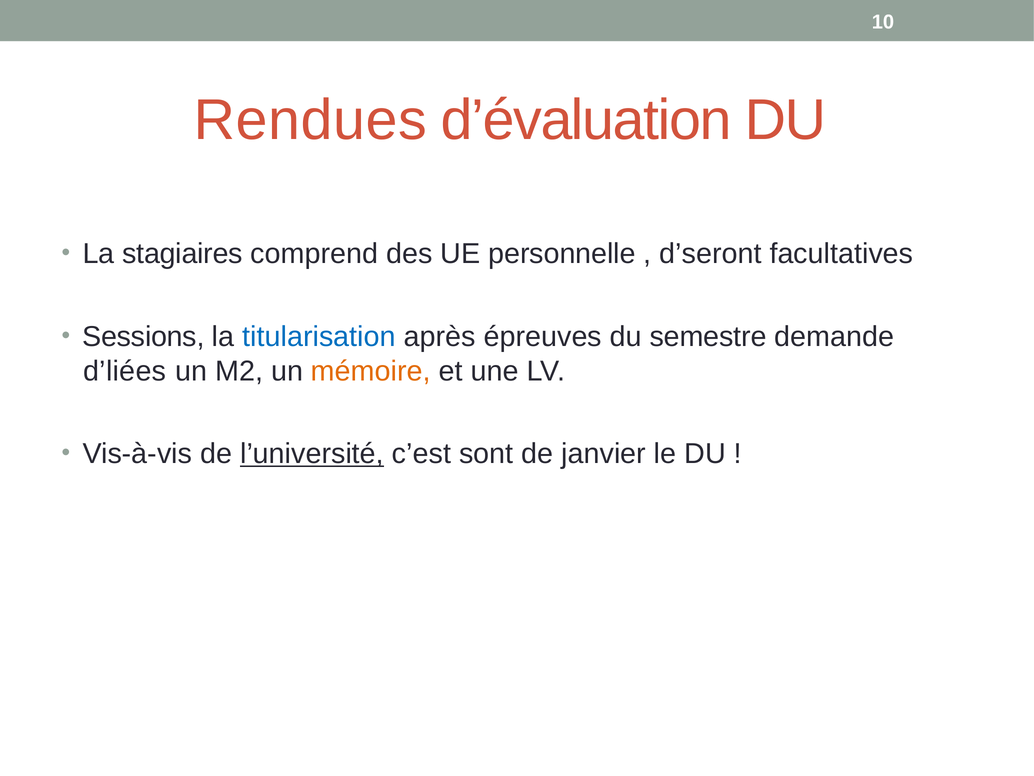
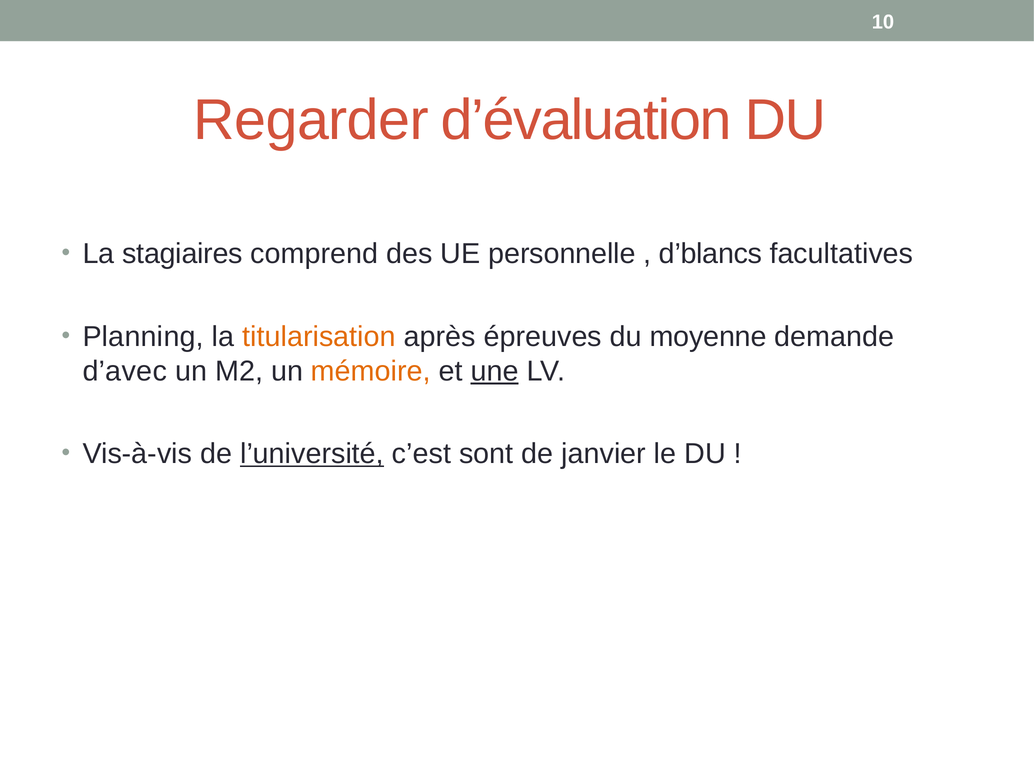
Rendues: Rendues -> Regarder (311, 120)
d’seront: d’seront -> d’blancs (711, 254)
Sessions: Sessions -> Planning (143, 336)
titularisation colour: blue -> orange (319, 336)
semestre: semestre -> moyenne (708, 336)
d’liées: d’liées -> d’avec (125, 371)
une underline: none -> present (495, 371)
